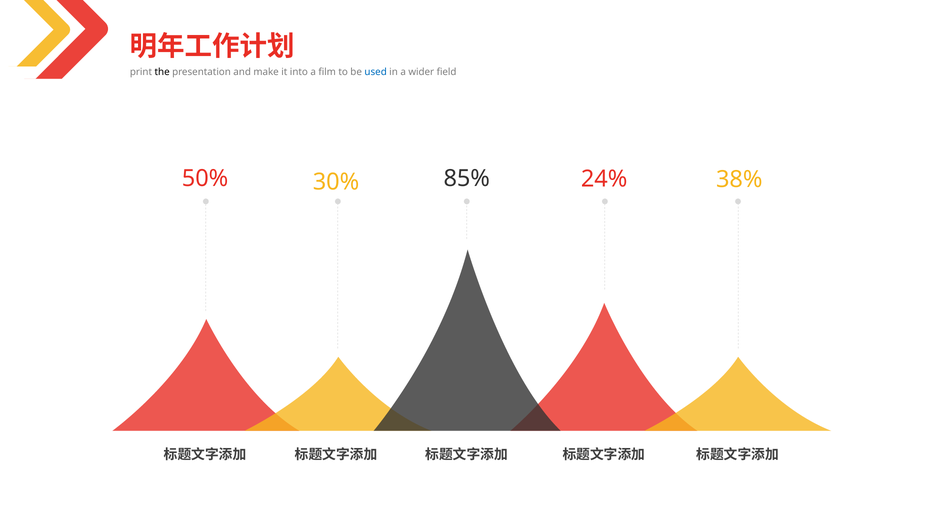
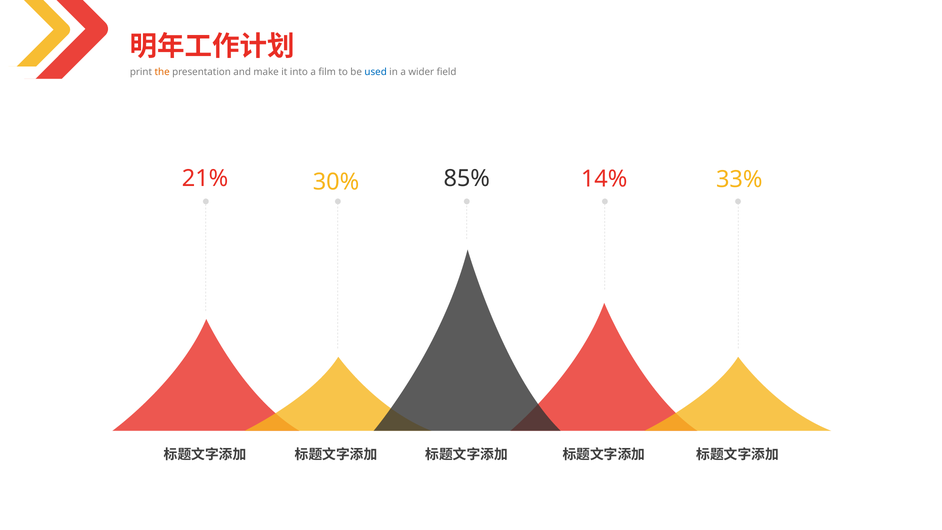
the colour: black -> orange (162, 72)
38%: 38% -> 33% (739, 179)
50%: 50% -> 21% (205, 179)
24%: 24% -> 14% (604, 179)
